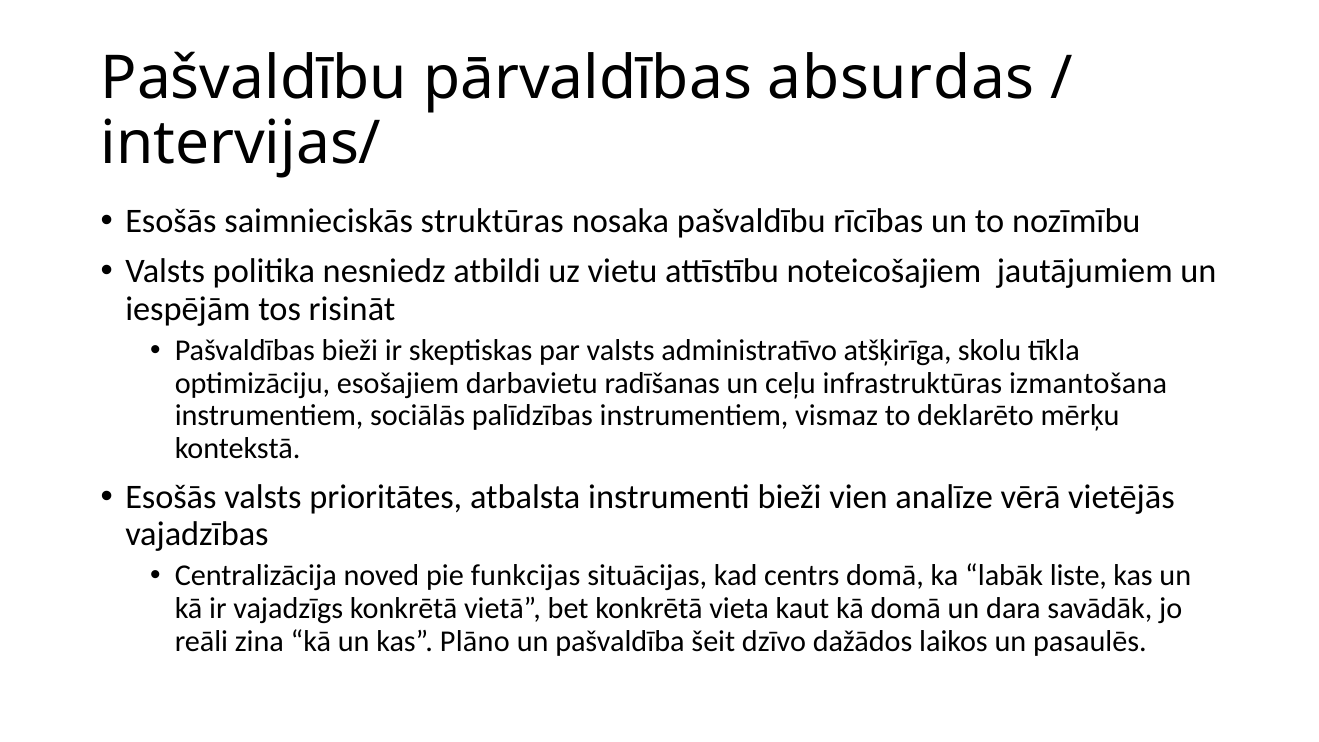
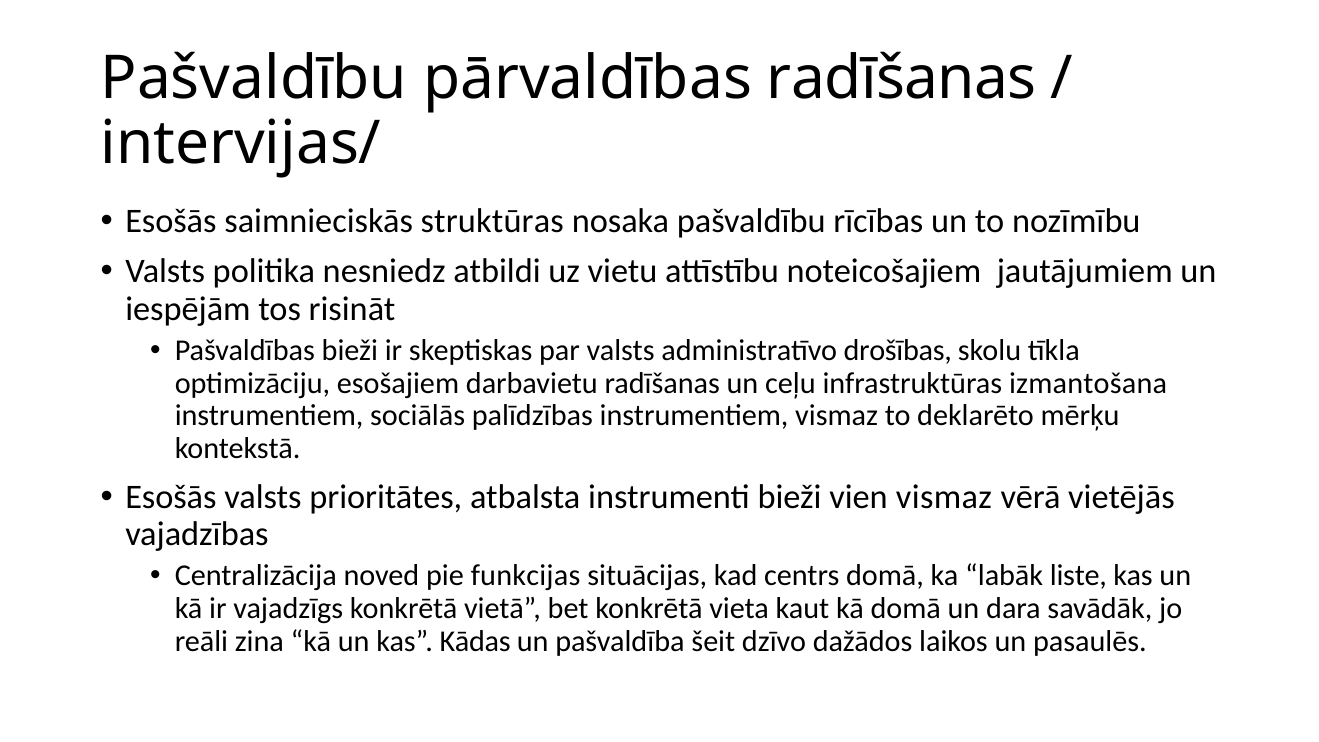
pārvaldības absurdas: absurdas -> radīšanas (902, 78)
atšķirīga: atšķirīga -> drošības (898, 350)
vien analīze: analīze -> vismaz (944, 497)
Plāno: Plāno -> Kādas (475, 641)
